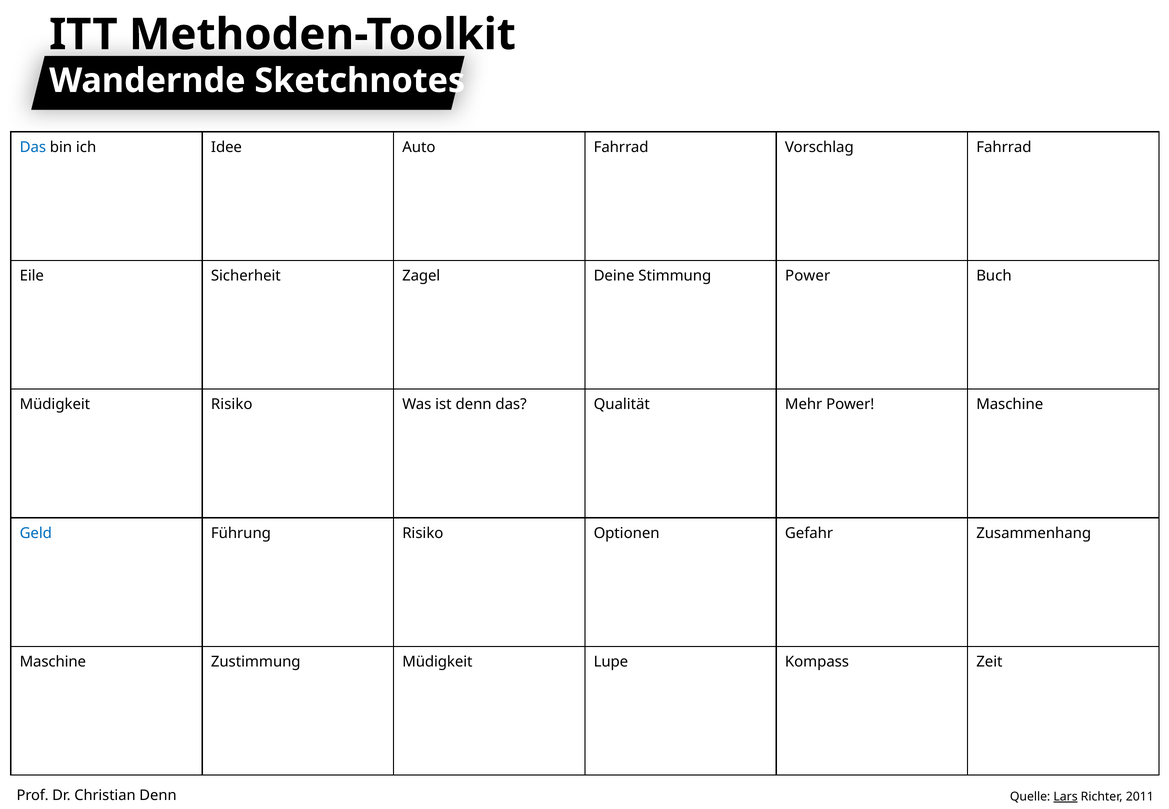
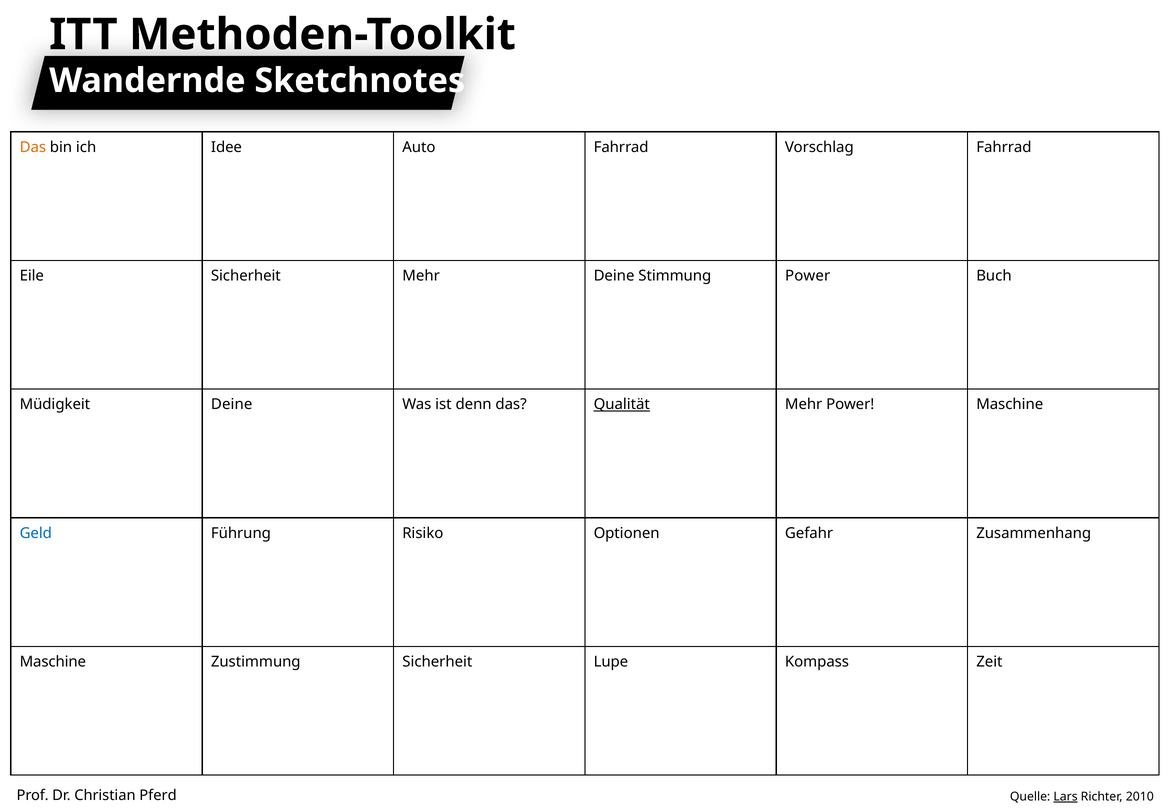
Das colour: blue -> orange (33, 147)
Sicherheit Zagel: Zagel -> Mehr (421, 276)
Müdigkeit Risiko: Risiko -> Deine (232, 405)
Qualität underline: none -> present (622, 405)
Zustimmung Müdigkeit: Müdigkeit -> Sicherheit (437, 662)
Christian Denn: Denn -> Pferd (158, 796)
2011: 2011 -> 2010 (1140, 797)
